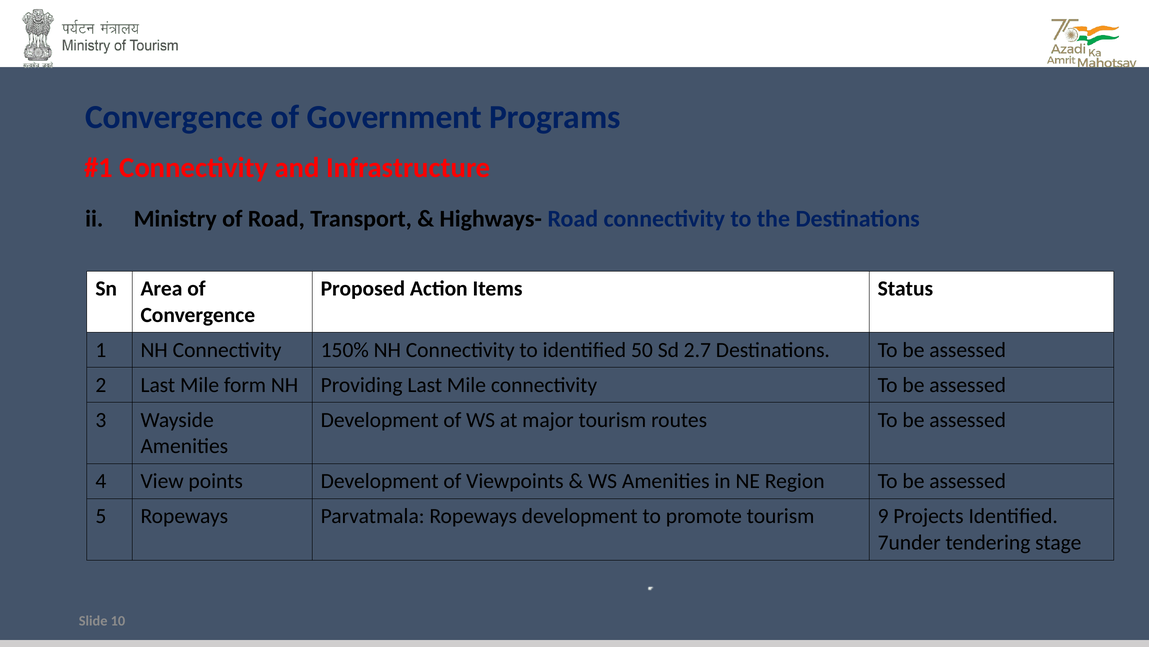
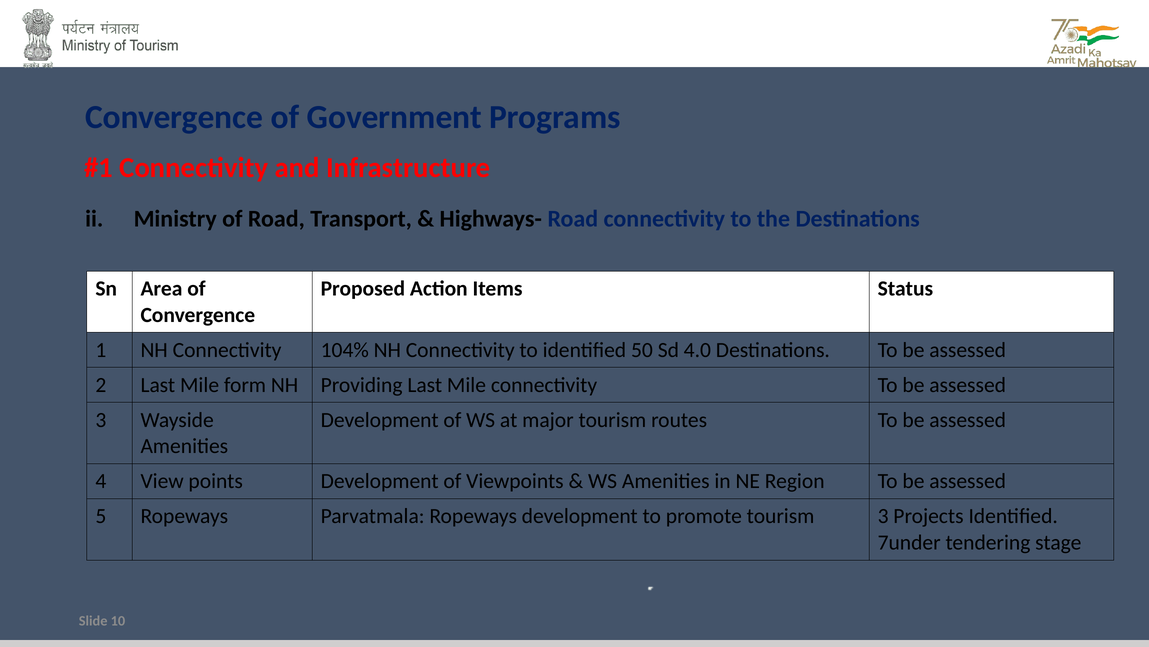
150%: 150% -> 104% (345, 350)
2.7: 2.7 -> 4.0 (697, 350)
tourism 9: 9 -> 3 (883, 516)
